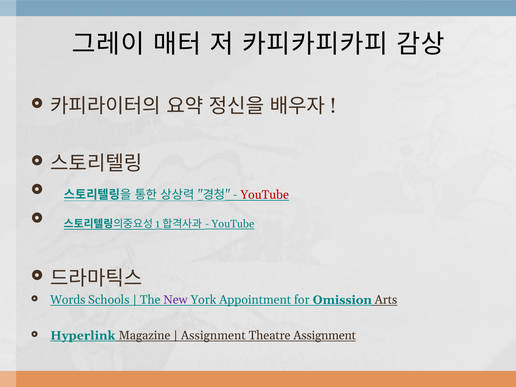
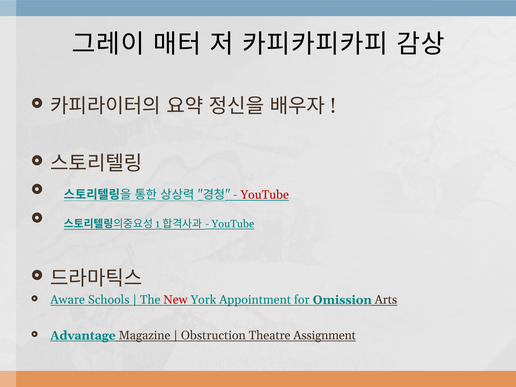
Words: Words -> Aware (68, 300)
New colour: purple -> red (176, 300)
Hyperlink: Hyperlink -> Advantage (83, 336)
Assignment: Assignment -> Obstruction (213, 336)
